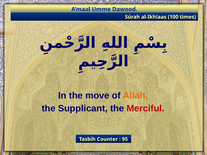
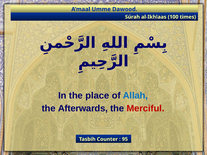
move: move -> place (97, 96)
Allah colour: orange -> blue (135, 96)
Supplicant: Supplicant -> Afterwards (83, 109)
